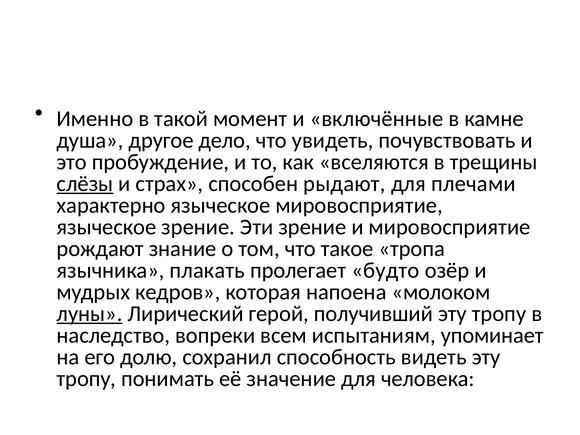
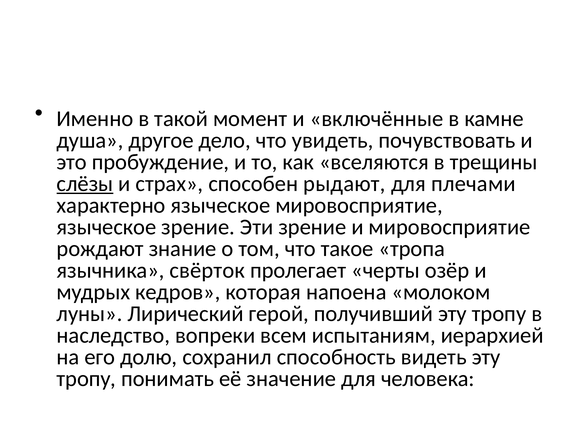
плакать: плакать -> свёрток (207, 270)
будто: будто -> черты (386, 270)
луны underline: present -> none (90, 314)
упоминает: упоминает -> иерархией (492, 335)
